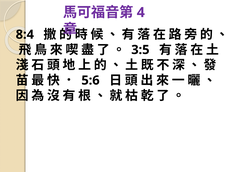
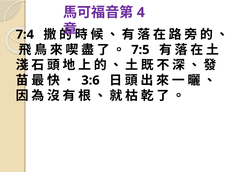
8:4: 8:4 -> 7:4 (25, 35)
3:5: 3:5 -> 7:5 (140, 50)
5:6: 5:6 -> 3:6 (91, 81)
